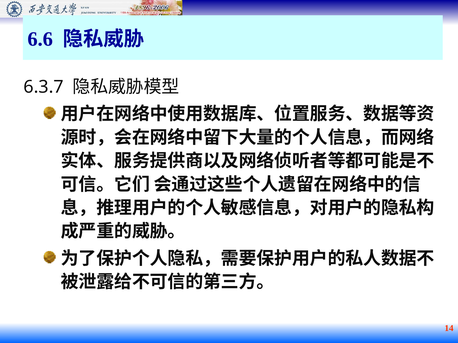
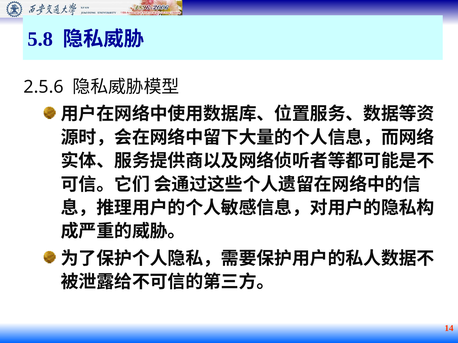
6.6: 6.6 -> 5.8 (40, 39)
6.3.7: 6.3.7 -> 2.5.6 (44, 87)
